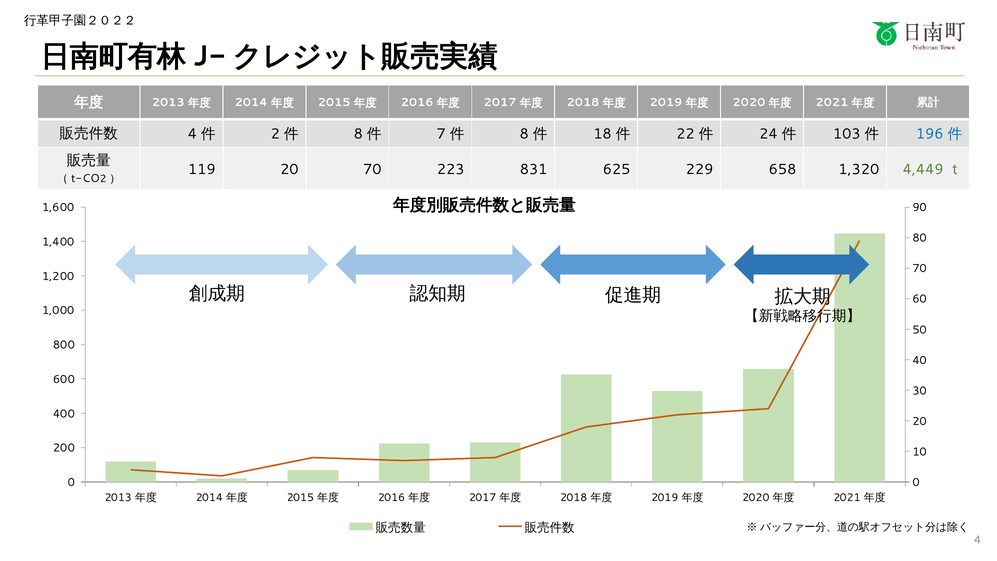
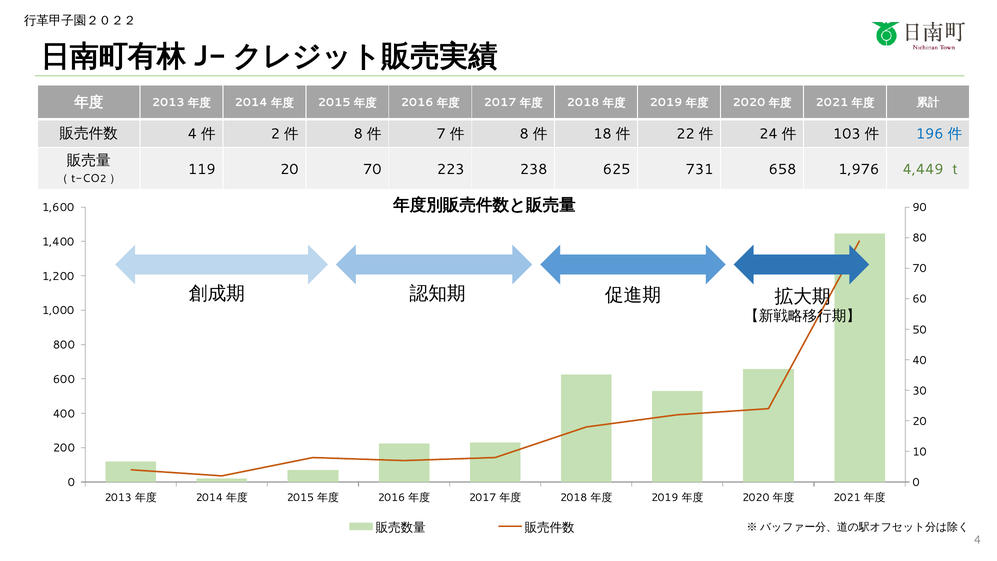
831: 831 -> 238 (534, 169)
229: 229 -> 731 (700, 169)
1,320: 1,320 -> 1,976 (859, 169)
